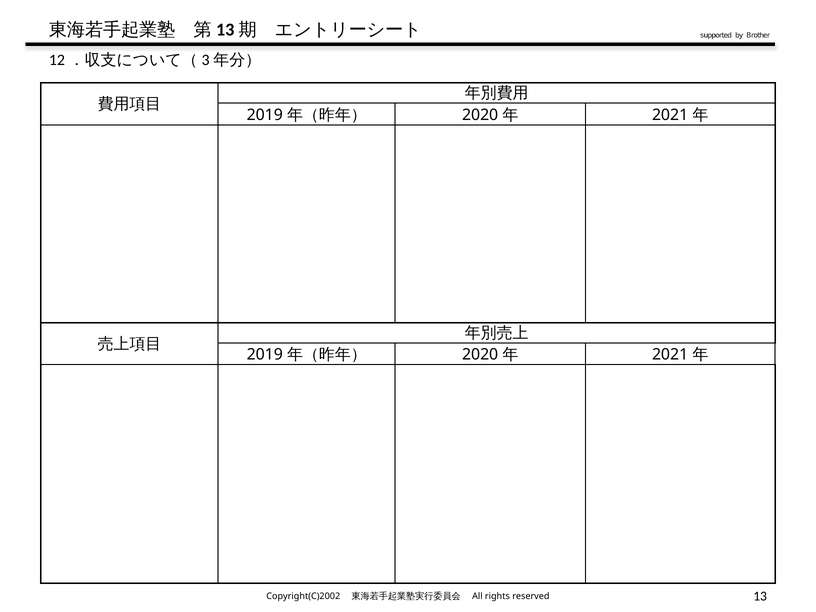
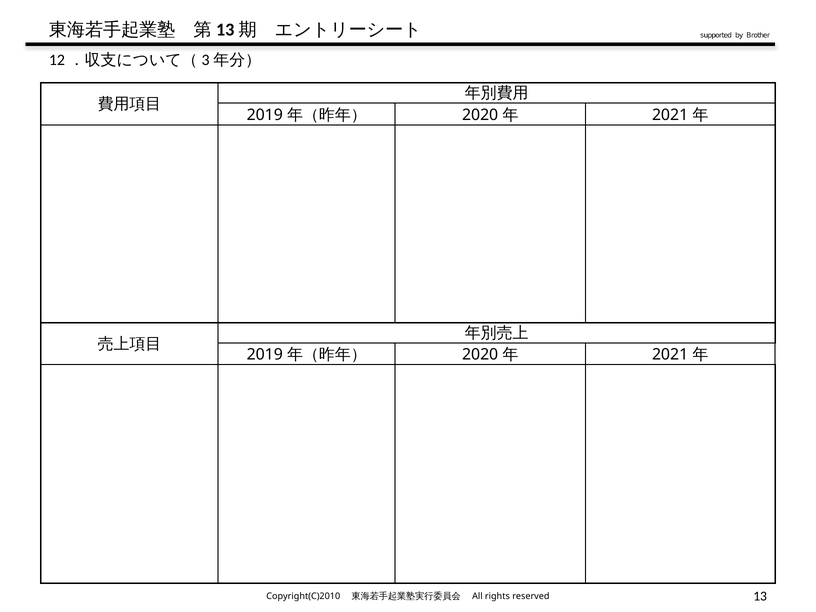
Copyright(C)2002: Copyright(C)2002 -> Copyright(C)2010 (303, 596)
